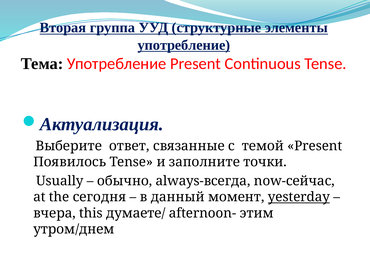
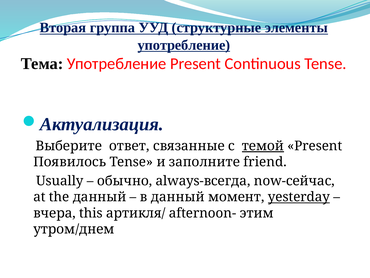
темой underline: none -> present (263, 146)
точки: точки -> friend (265, 162)
the сегодня: сегодня -> данный (100, 197)
думаете/: думаете/ -> артикля/ (136, 213)
